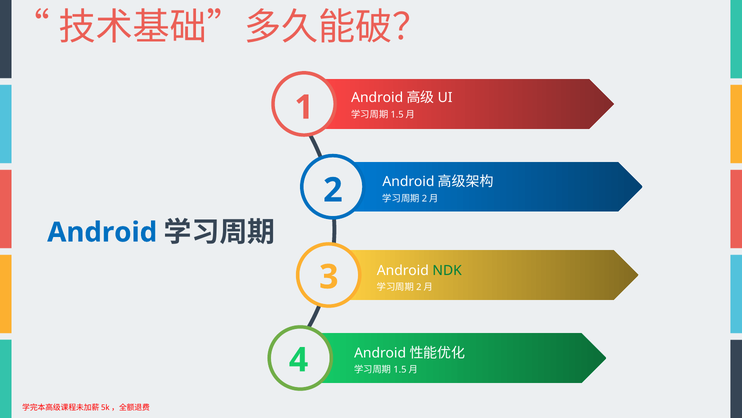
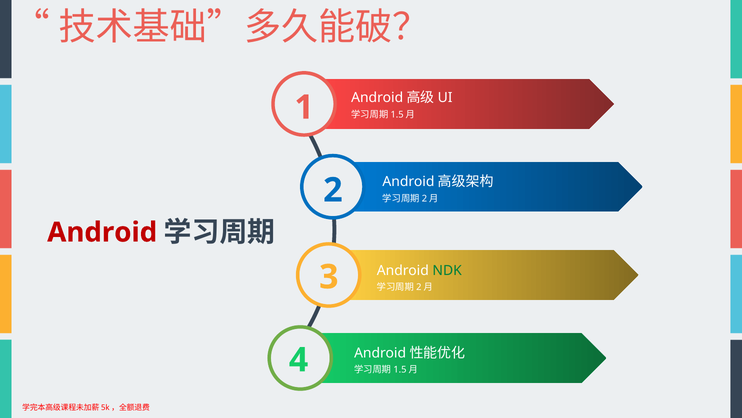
Android colour: blue -> red (102, 232)
